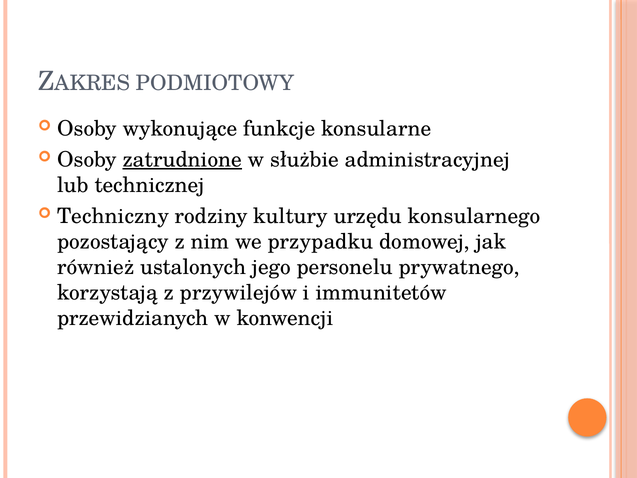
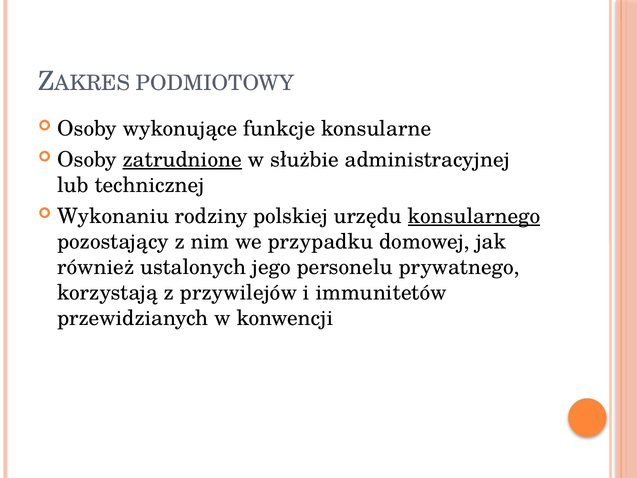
Techniczny: Techniczny -> Wykonaniu (113, 216)
kultury: kultury -> polskiej (291, 216)
konsularnego underline: none -> present (474, 216)
